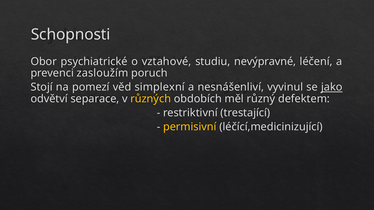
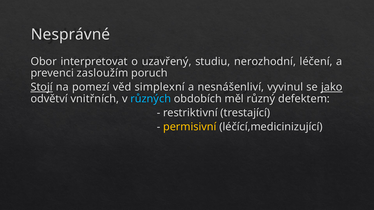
Schopnosti: Schopnosti -> Nesprávné (71, 35)
psychiatrické: psychiatrické -> interpretovat (94, 62)
vztahové: vztahové -> uzavřený (167, 62)
nevýpravné: nevýpravné -> nerozhodní (265, 62)
Stojí underline: none -> present (42, 87)
separace: separace -> vnitřních (95, 99)
různých colour: yellow -> light blue (151, 99)
